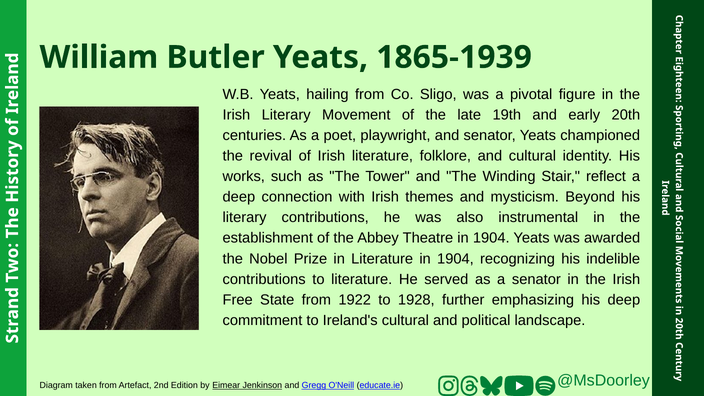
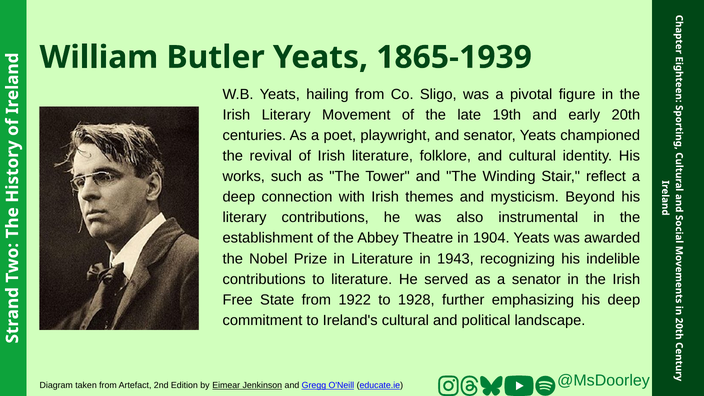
Literature in 1904: 1904 -> 1943 (455, 259)
